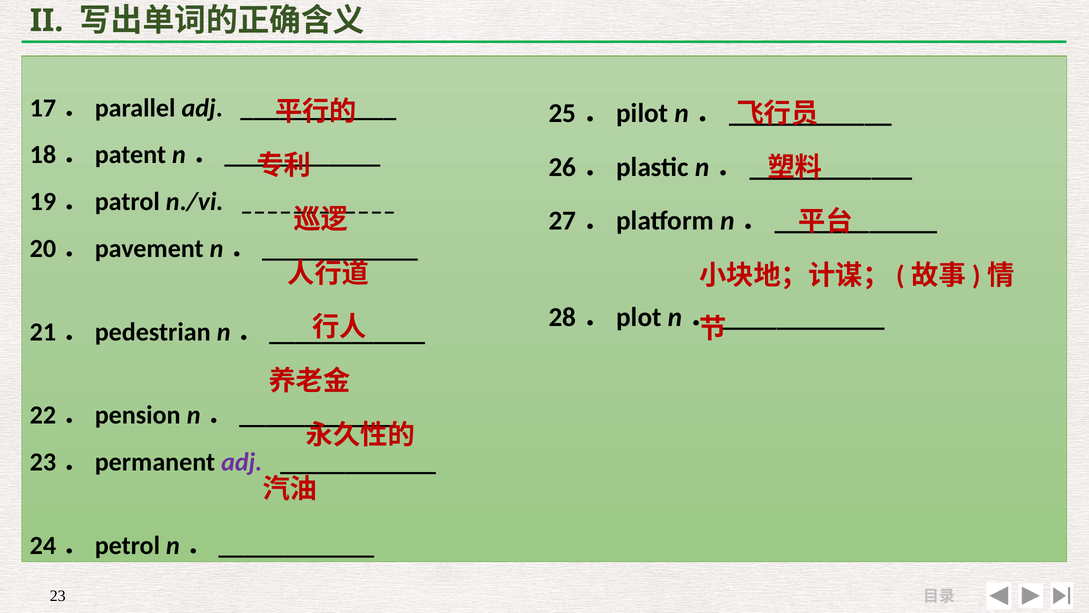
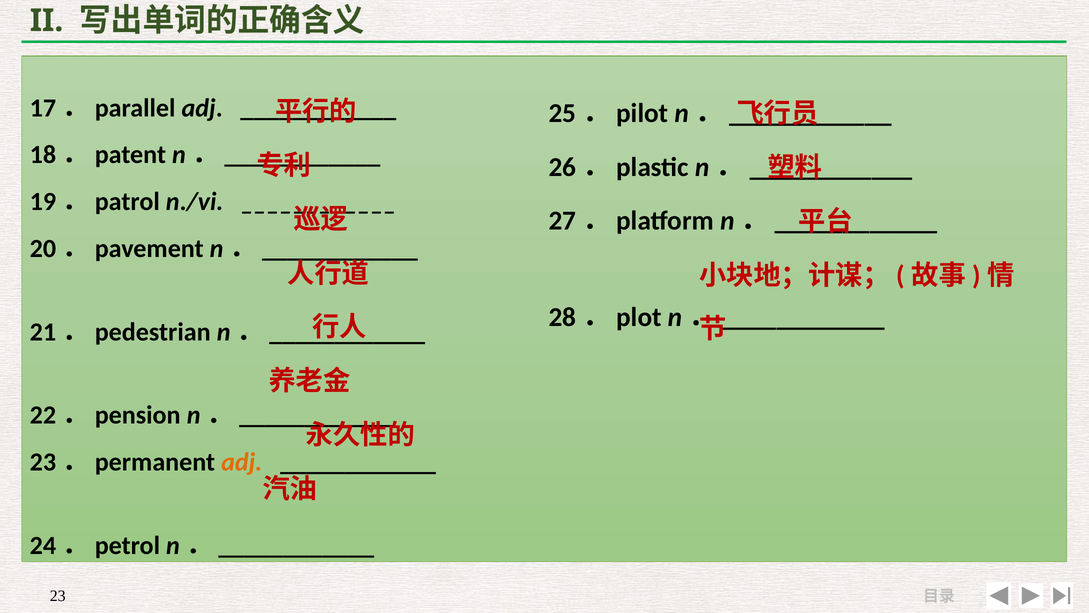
adj colour: purple -> orange (242, 462)
